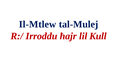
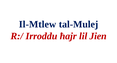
Kull: Kull -> Jien (98, 36)
